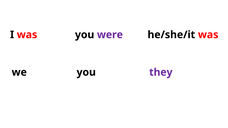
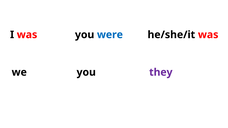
were colour: purple -> blue (110, 35)
